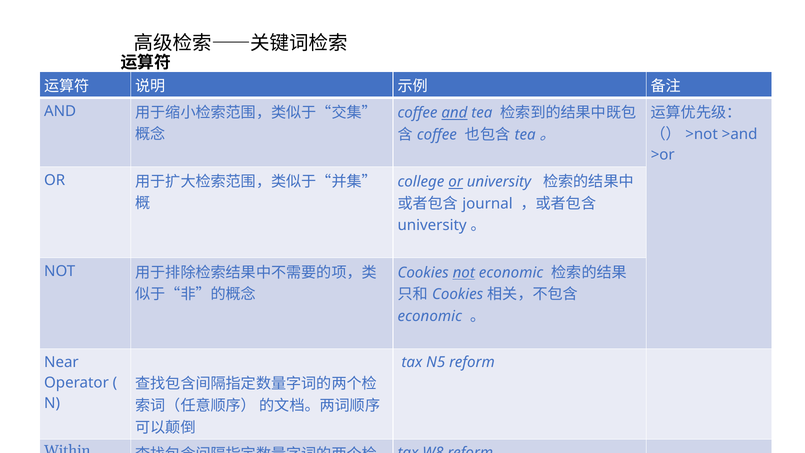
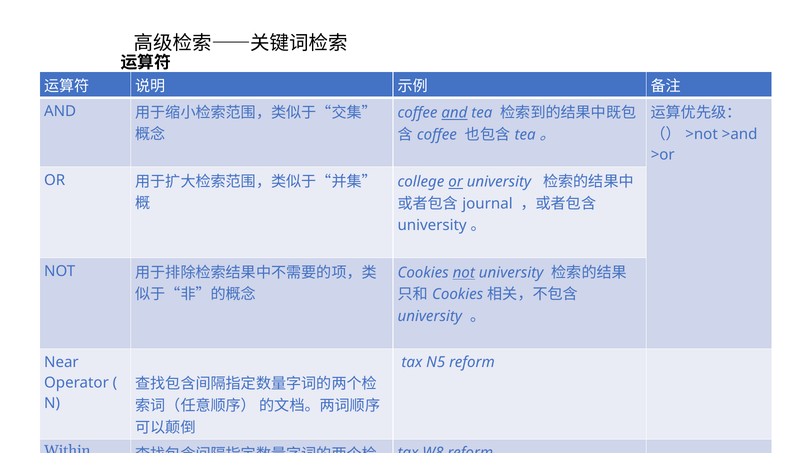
not economic: economic -> university (511, 272)
economic: economic -> university (430, 316)
